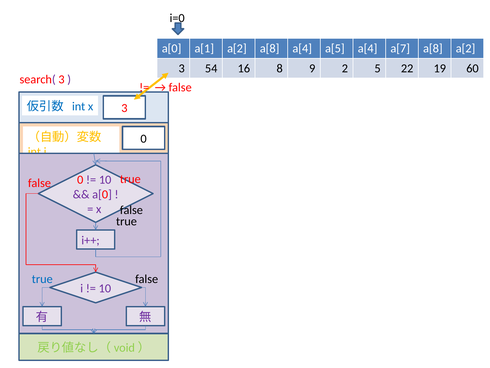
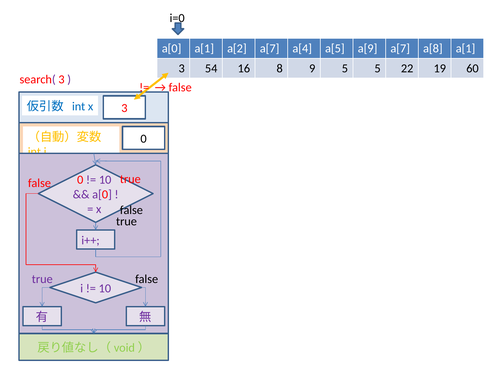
a[2 a[8: a[8 -> a[7 (270, 48)
a[5 a[4: a[4 -> a[9 (368, 48)
a[8 a[2: a[2 -> a[1 (466, 48)
9 2: 2 -> 5 (345, 68)
true colour: blue -> purple (42, 279)
